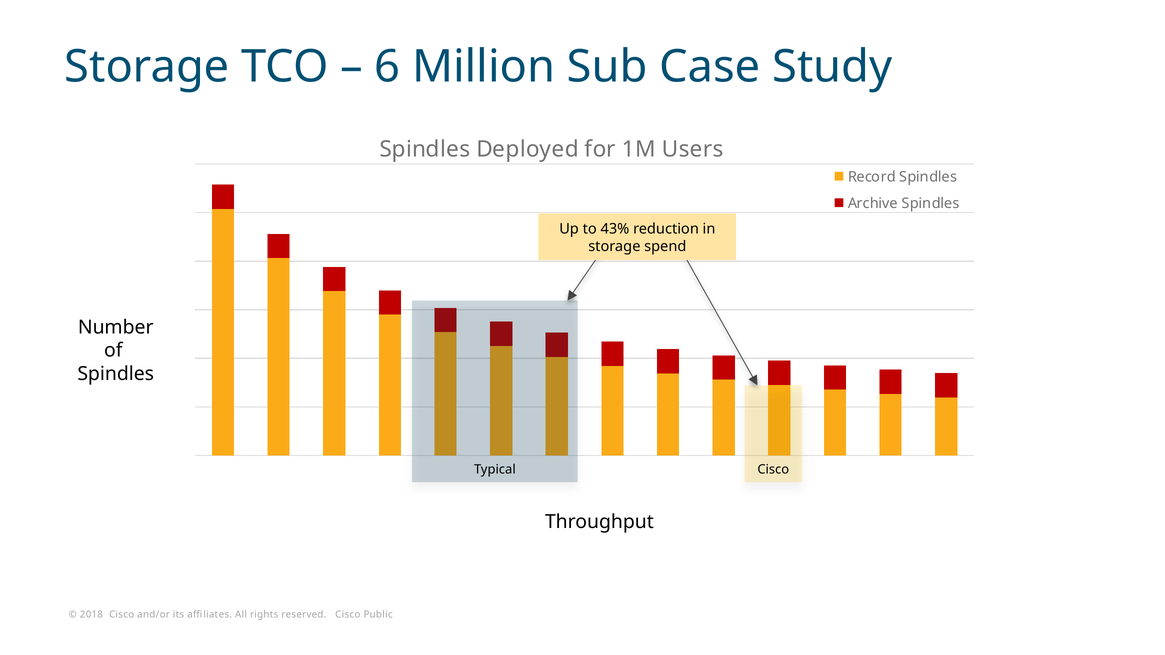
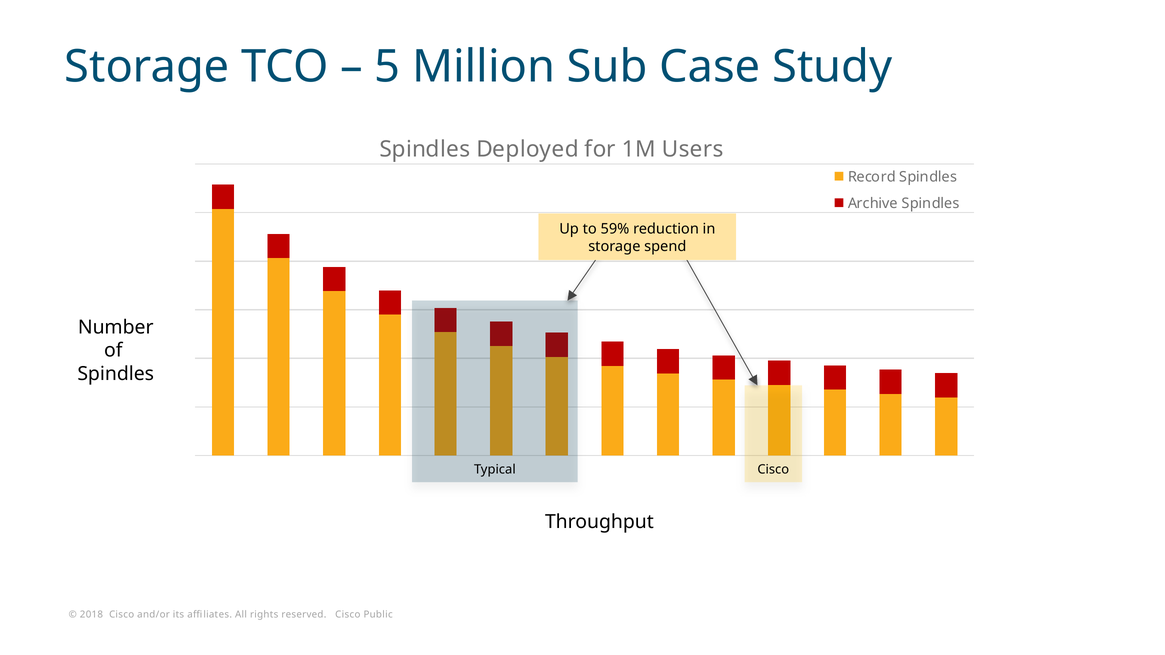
6: 6 -> 5 (387, 67)
43%: 43% -> 59% (615, 229)
